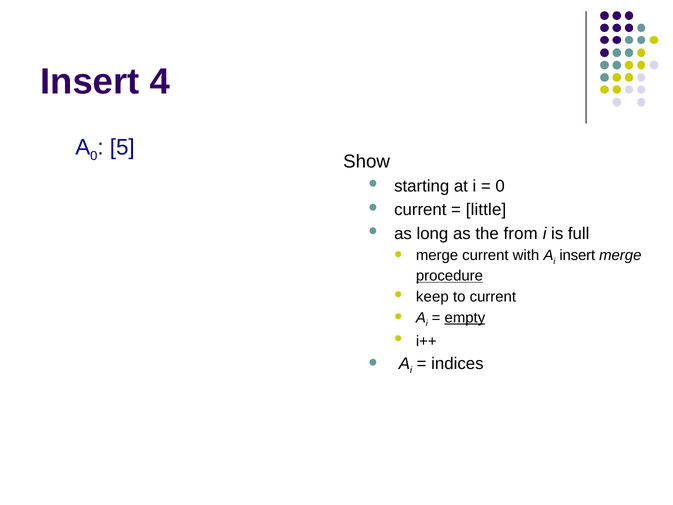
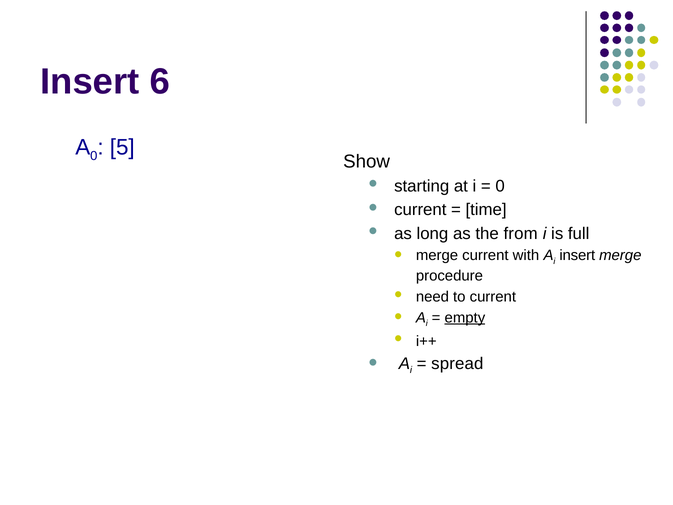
4: 4 -> 6 (160, 82)
little: little -> time (486, 210)
procedure underline: present -> none (449, 276)
keep: keep -> need (432, 297)
indices: indices -> spread (457, 364)
